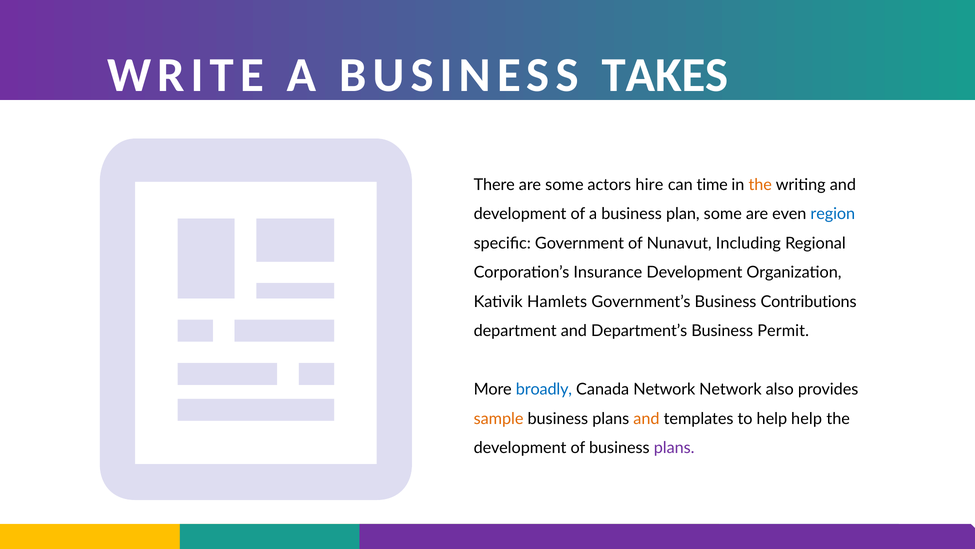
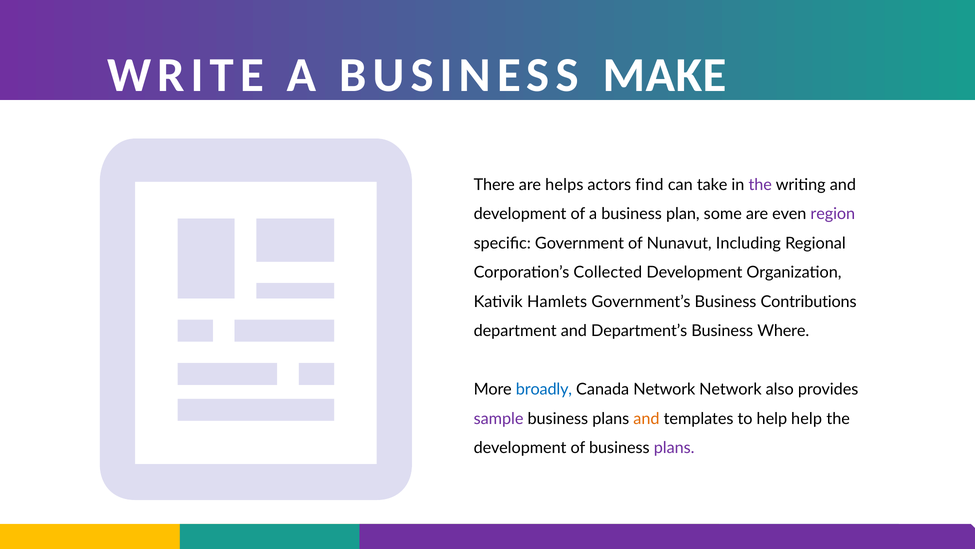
TAKES: TAKES -> MAKE (665, 75)
are some: some -> helps (564, 185)
hire: hire -> find (649, 185)
time: time -> take (712, 185)
the colour: orange -> purple (760, 185)
region colour: blue -> purple (833, 214)
Insurance: Insurance -> Collected (608, 272)
Permit: Permit -> Where (783, 331)
sample colour: orange -> purple (499, 418)
